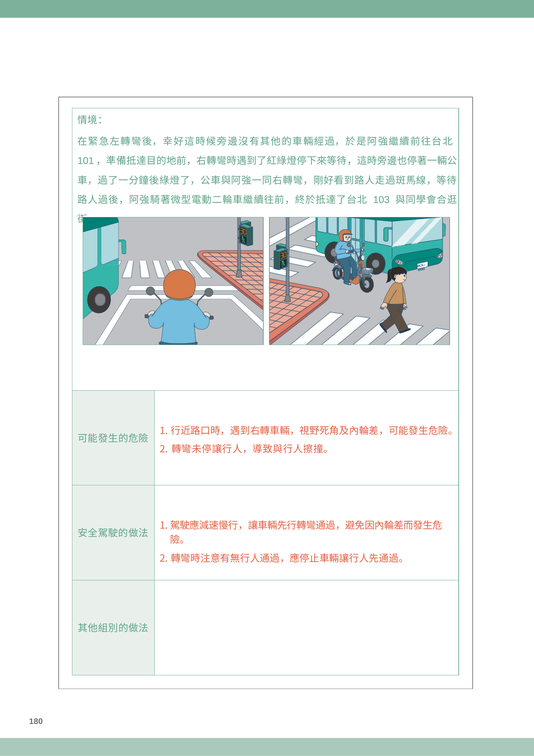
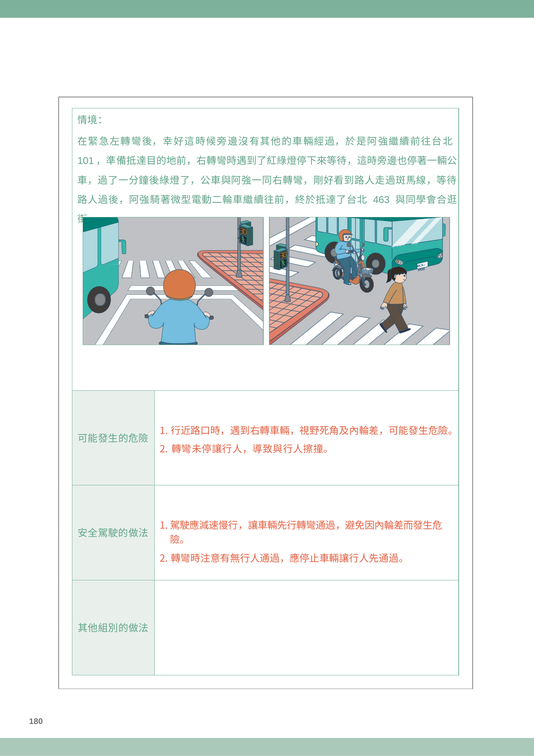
103: 103 -> 463 (381, 200)
